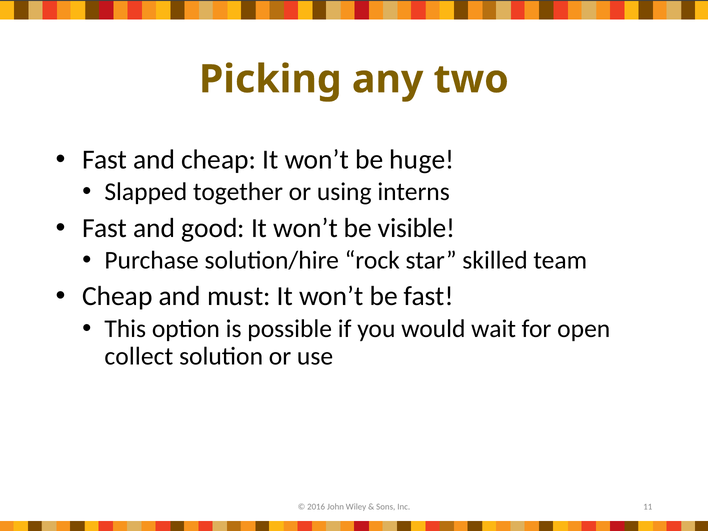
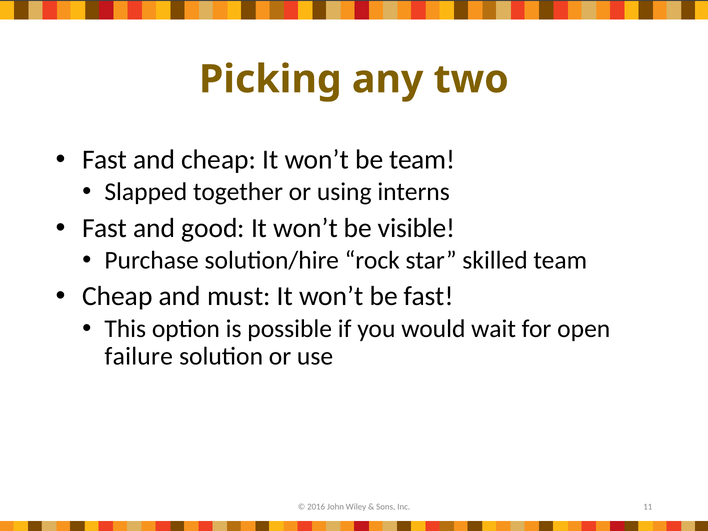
be huge: huge -> team (422, 160)
collect: collect -> failure (139, 356)
